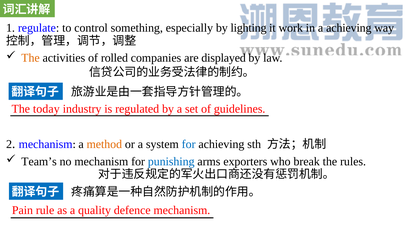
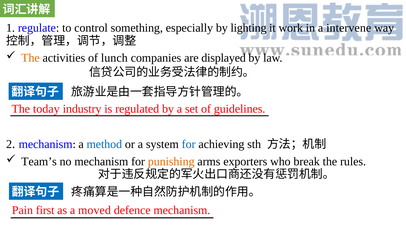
a achieving: achieving -> intervene (349, 28)
rolled: rolled -> lunch (114, 58)
method colour: orange -> blue (104, 144)
punishing colour: blue -> orange (171, 161)
rule: rule -> first (45, 210)
quality: quality -> moved (95, 210)
